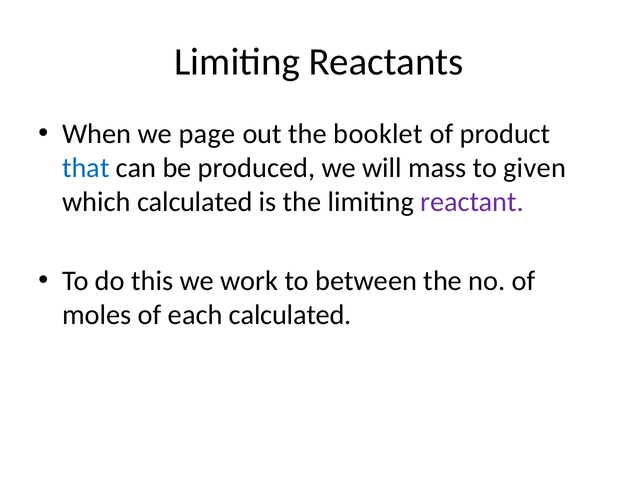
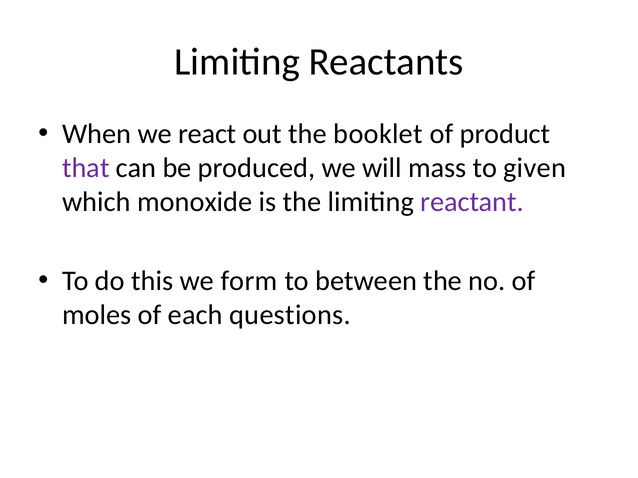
page: page -> react (207, 134)
that colour: blue -> purple (86, 168)
which calculated: calculated -> monoxide (195, 202)
work: work -> form (249, 281)
each calculated: calculated -> questions (290, 315)
